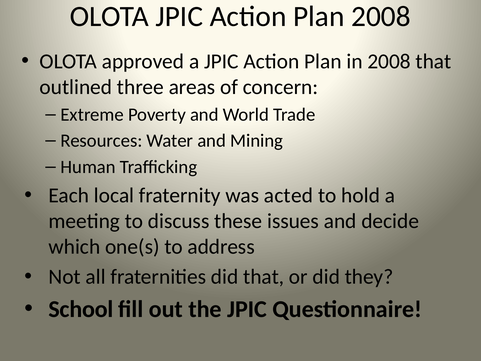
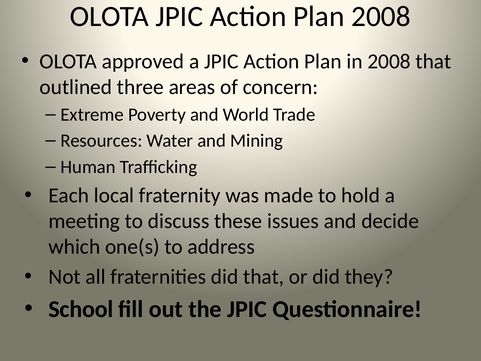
acted: acted -> made (289, 195)
